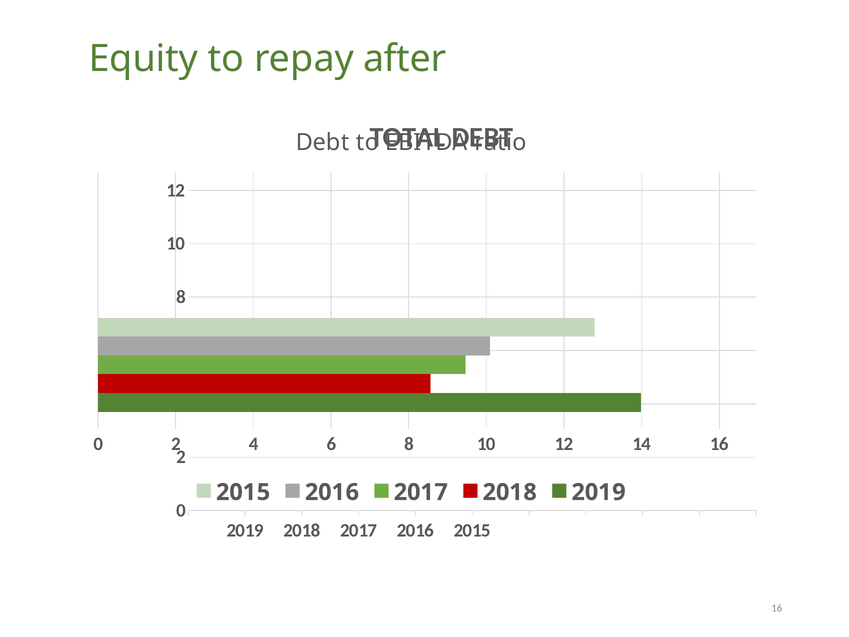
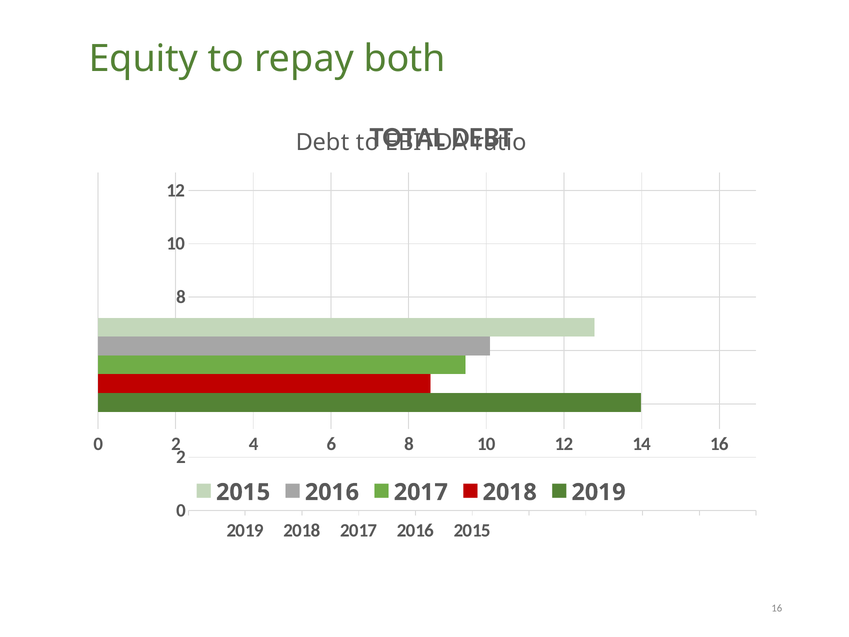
after: after -> both (405, 59)
